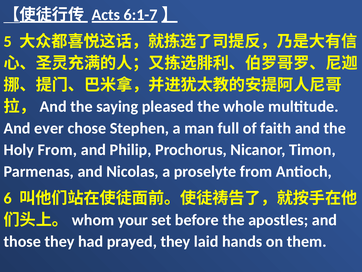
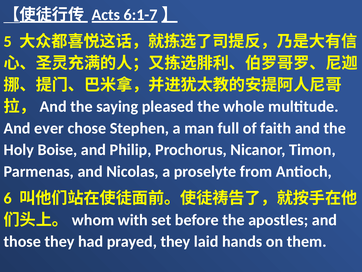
Holy From: From -> Boise (57, 150)
your: your -> with (133, 220)
